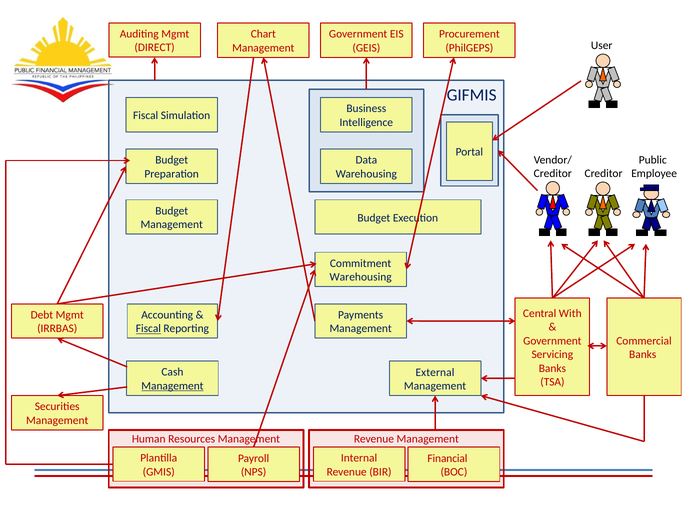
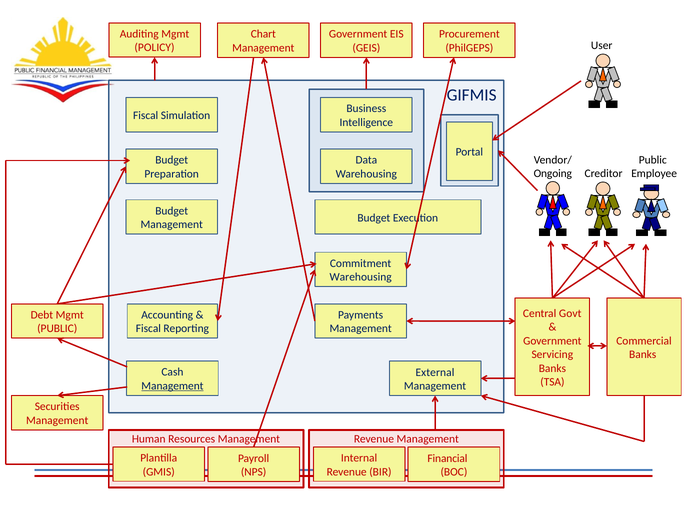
DIRECT: DIRECT -> POLICY (155, 48)
Creditor: Creditor -> Ongoing (553, 173)
With: With -> Govt (570, 313)
IRRBAS: IRRBAS -> PUBLIC (57, 328)
Fiscal underline: present -> none (148, 328)
